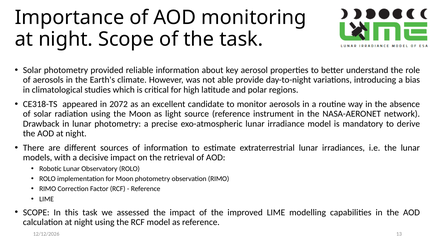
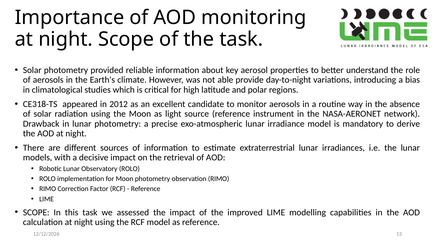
2072: 2072 -> 2012 (119, 104)
